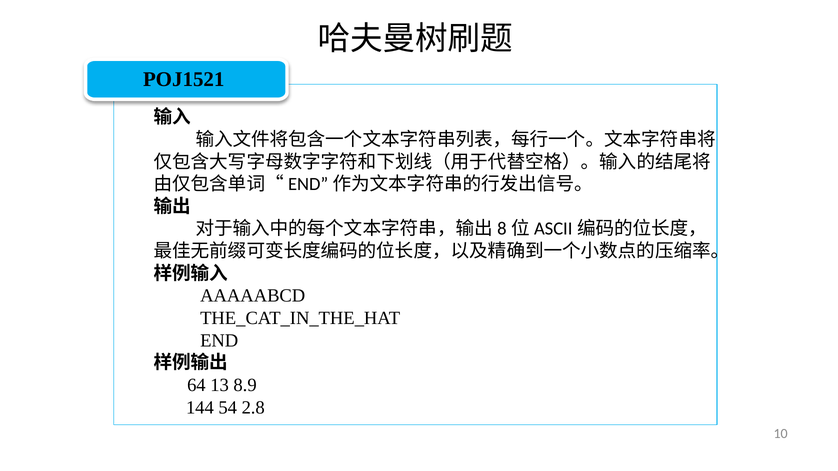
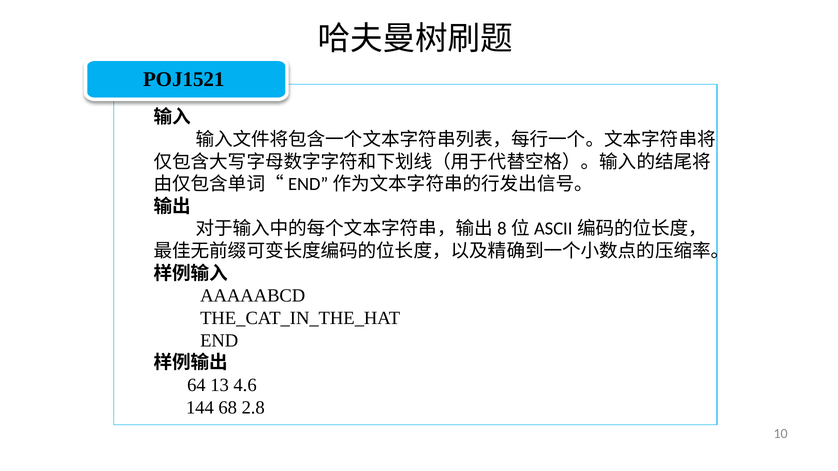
8.9: 8.9 -> 4.6 (245, 385)
54: 54 -> 68 (228, 408)
